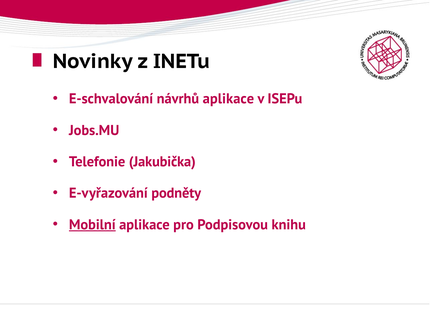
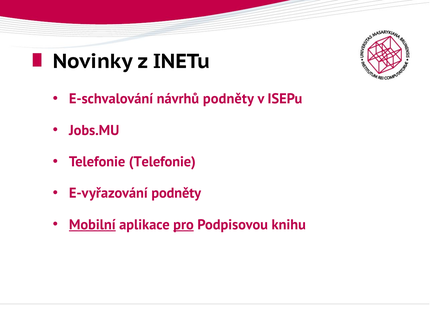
návrhů aplikace: aplikace -> podněty (228, 99)
Telefonie Jakubička: Jakubička -> Telefonie (162, 162)
pro underline: none -> present (184, 225)
